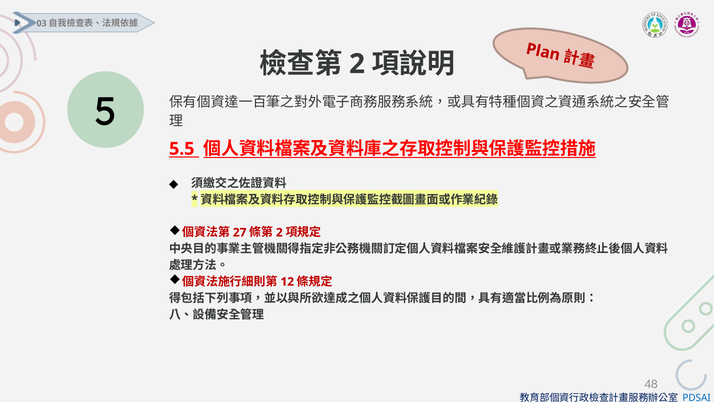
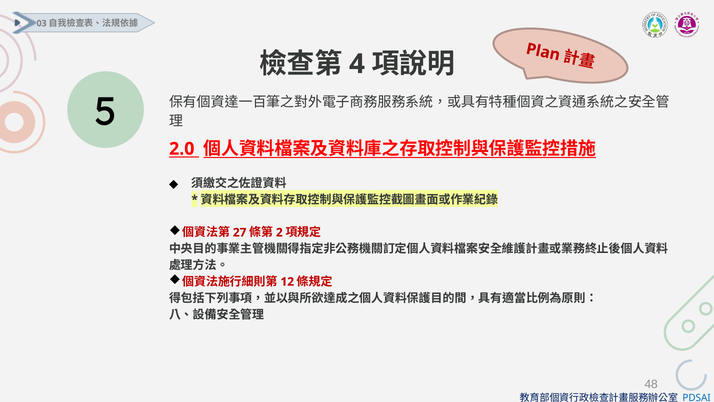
2: 2 -> 4 (357, 64)
5.5: 5.5 -> 2.0 (182, 149)
